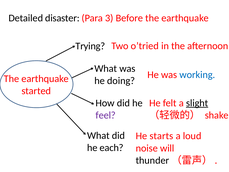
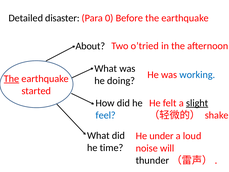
3: 3 -> 0 (109, 18)
Trying: Trying -> About (90, 46)
The underline: none -> present (12, 79)
feel colour: purple -> blue (106, 115)
starts: starts -> under (162, 136)
each: each -> time (112, 148)
